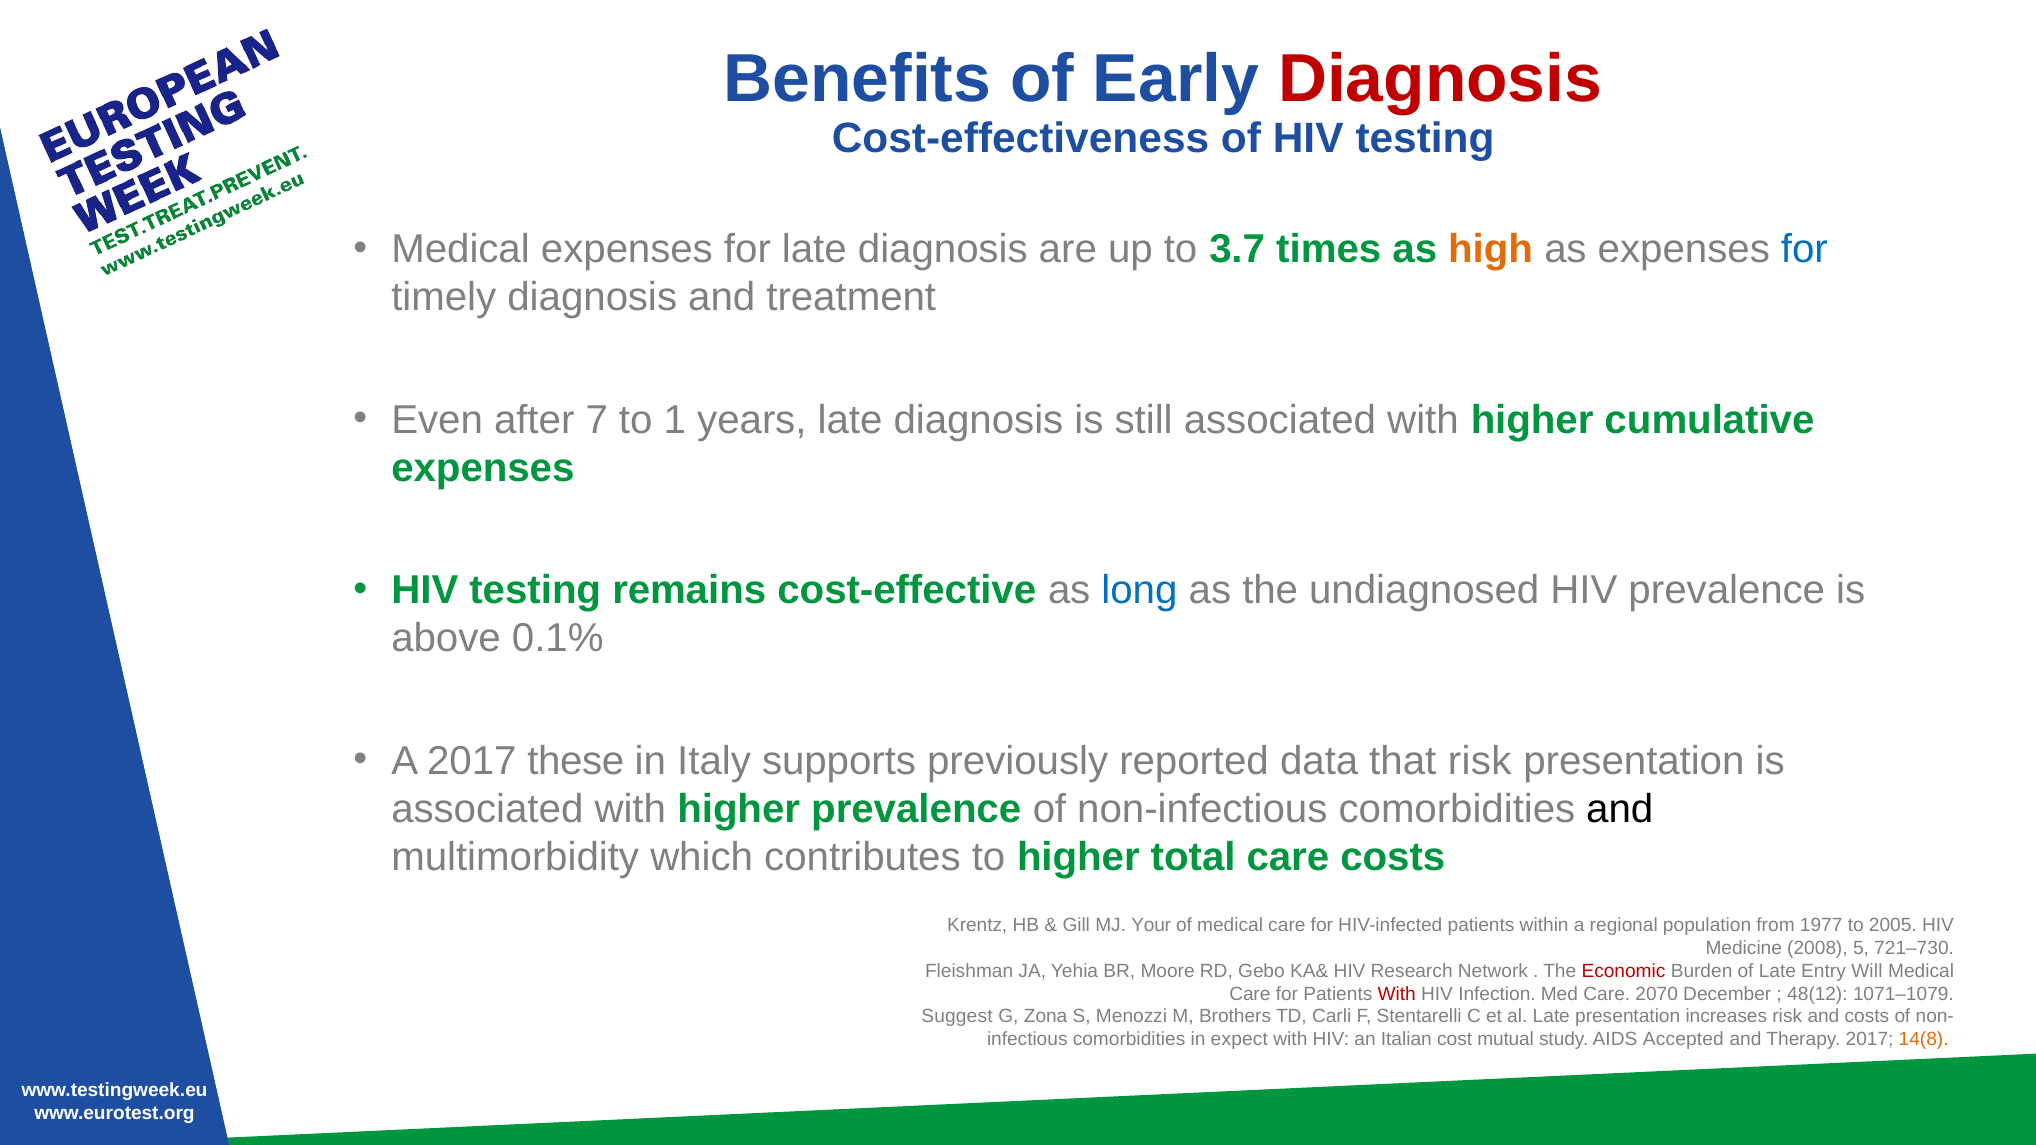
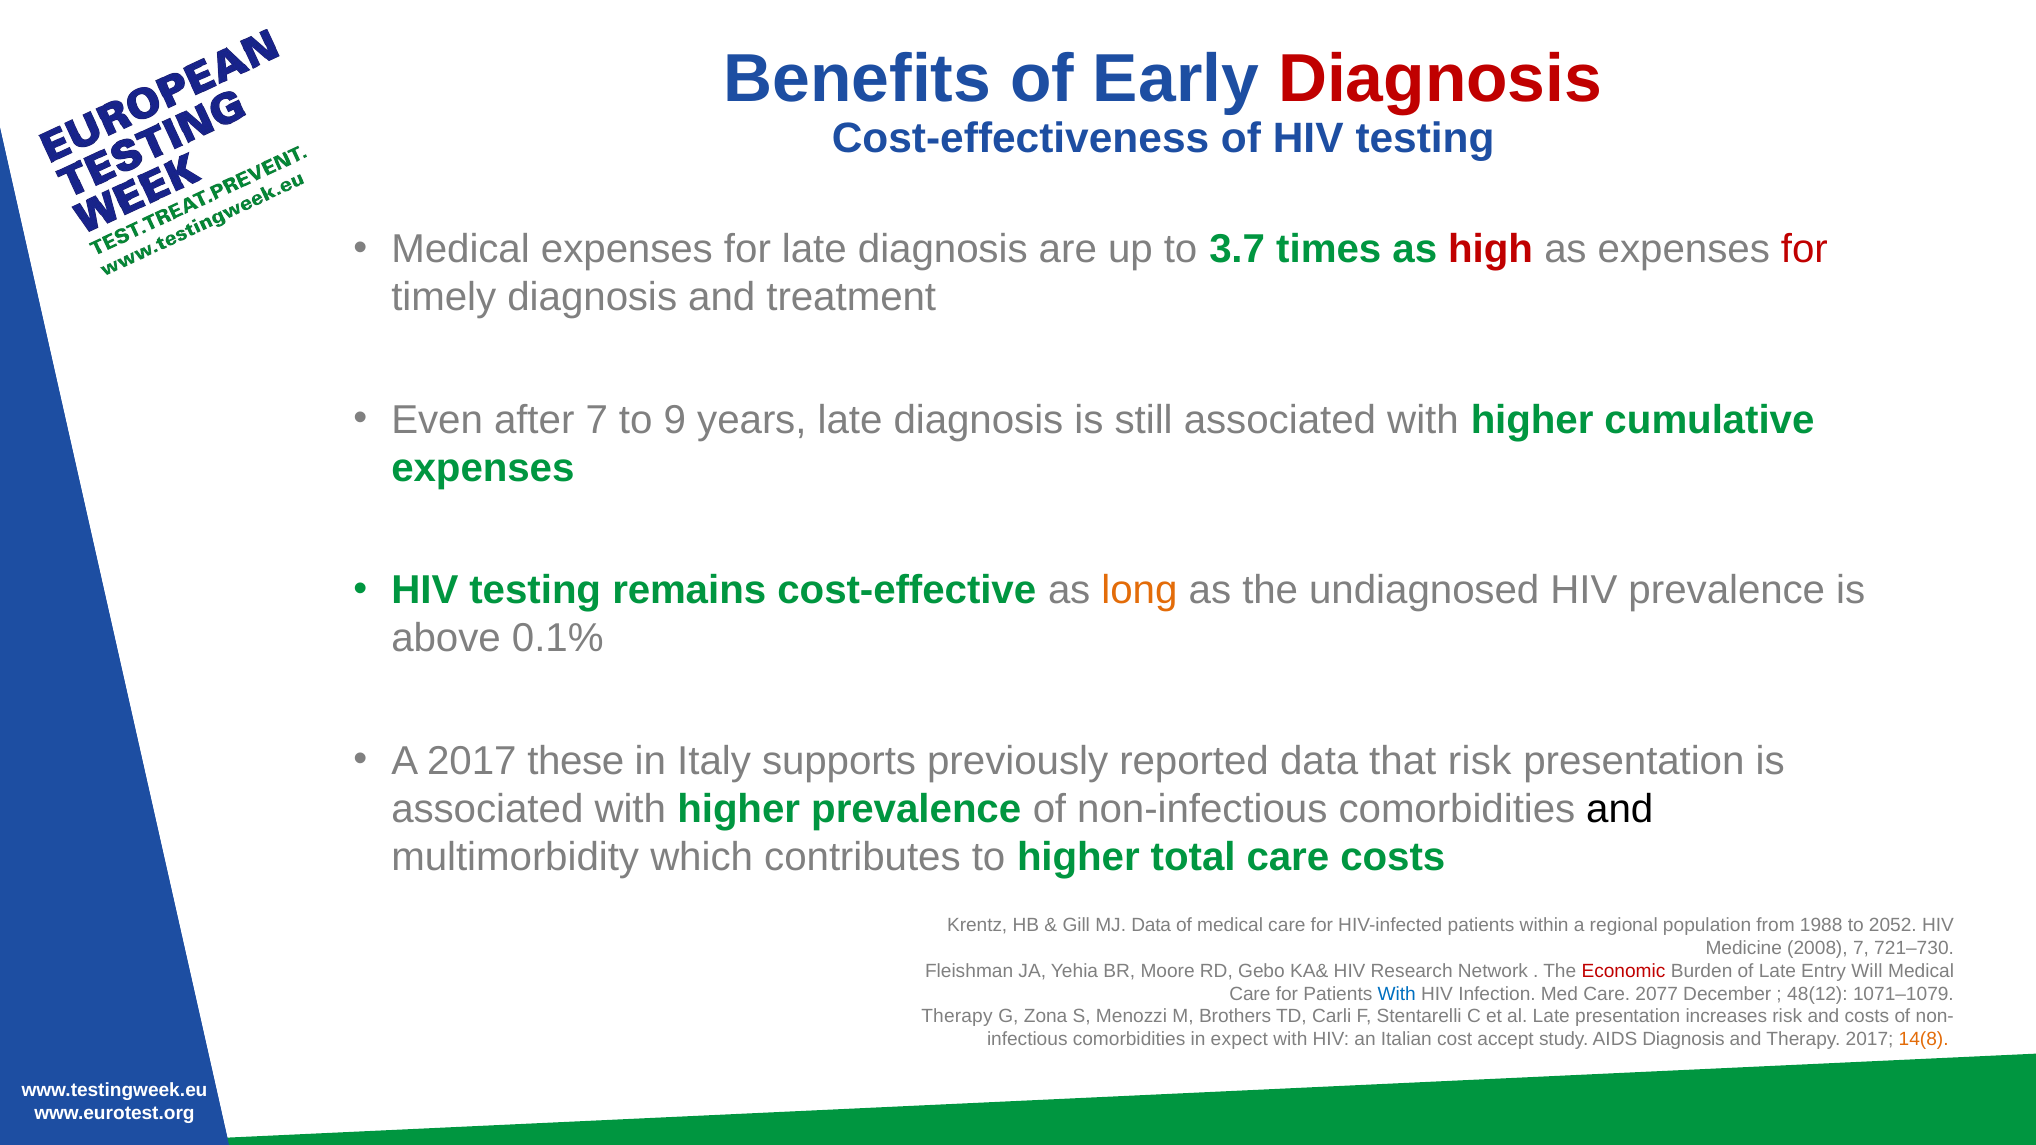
high colour: orange -> red (1490, 249)
for colour: blue -> red (1804, 249)
1: 1 -> 9 (675, 420)
long colour: blue -> orange (1139, 590)
MJ Your: Your -> Data (1151, 925)
1977: 1977 -> 1988 (1821, 925)
2005: 2005 -> 2052 (1893, 925)
2008 5: 5 -> 7 (1861, 948)
With colour: red -> blue (1397, 994)
2070: 2070 -> 2077 (1657, 994)
Suggest: Suggest -> Therapy (957, 1017)
mutual: mutual -> accept (1506, 1040)
AIDS Accepted: Accepted -> Diagnosis (1684, 1040)
